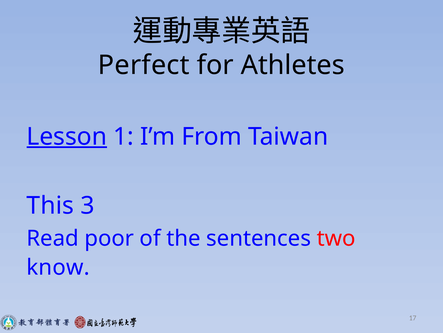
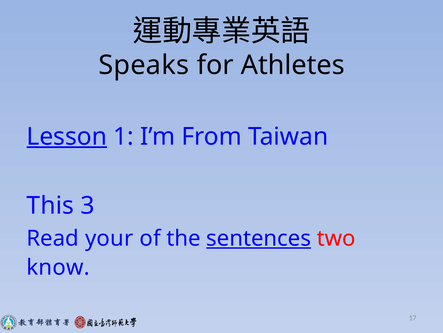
Perfect: Perfect -> Speaks (144, 65)
poor: poor -> your (109, 238)
sentences underline: none -> present (259, 238)
